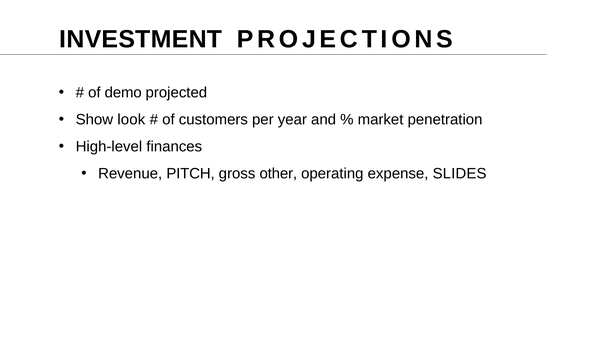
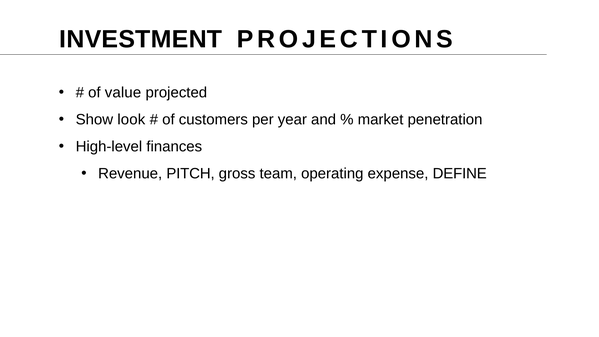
demo: demo -> value (123, 93)
other: other -> team (278, 174)
SLIDES: SLIDES -> DEFINE (460, 174)
